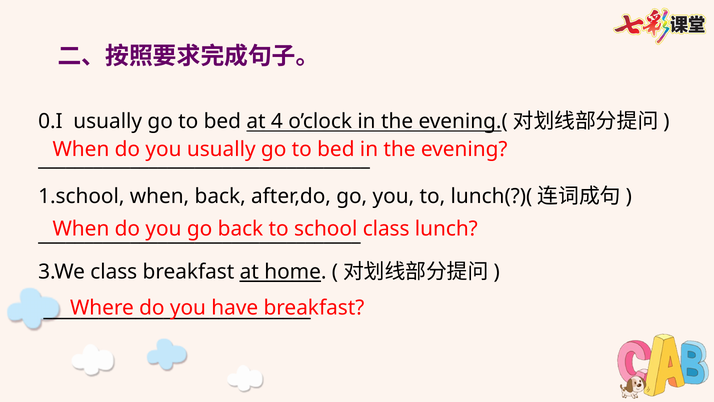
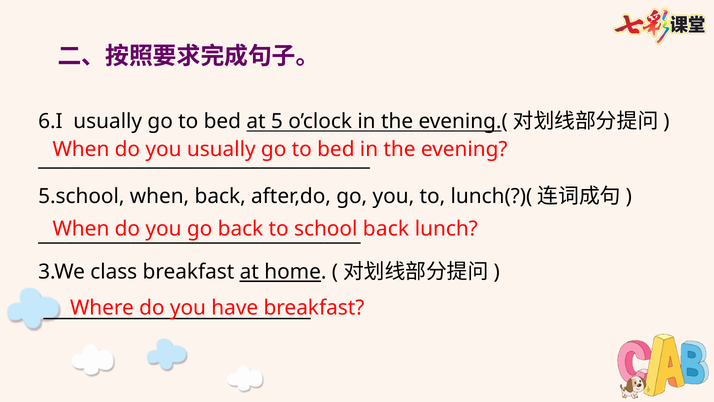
0.I: 0.I -> 6.I (50, 121)
4: 4 -> 5 (277, 121)
1.school: 1.school -> 5.school (81, 196)
class: class -> back (386, 228)
